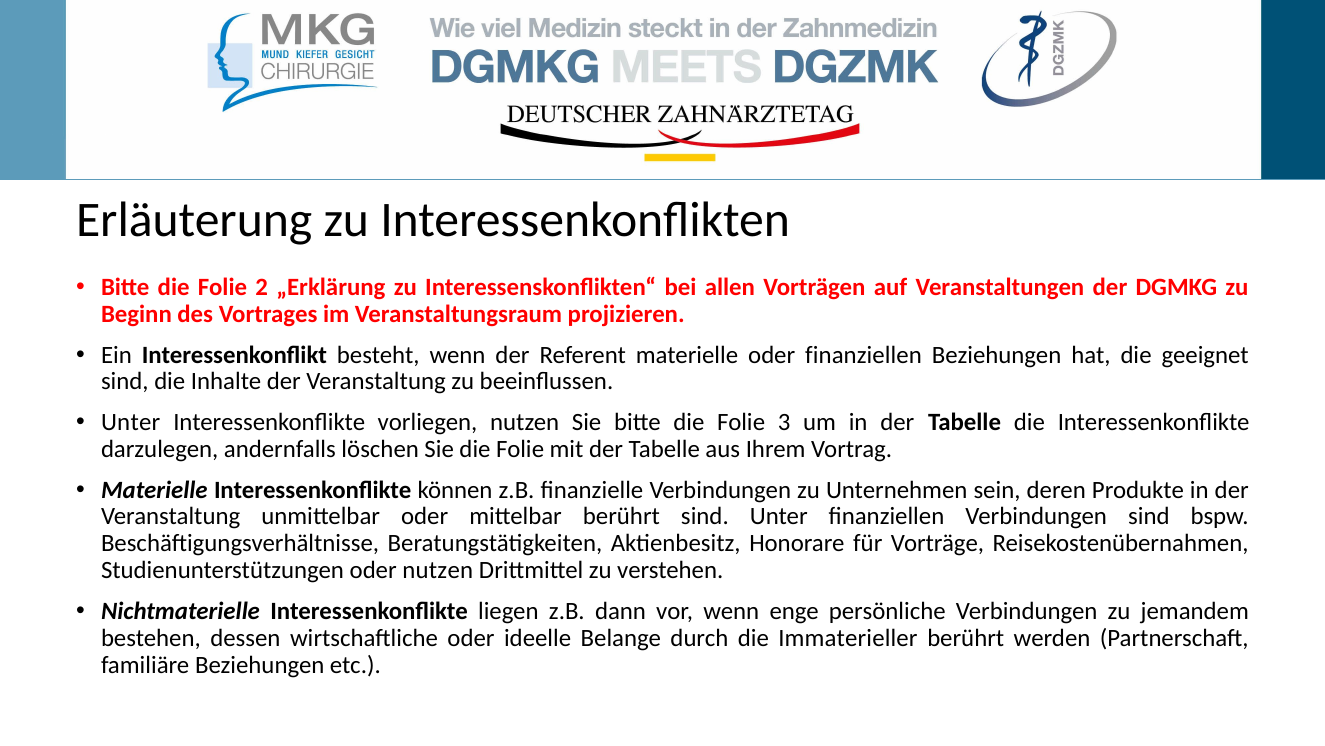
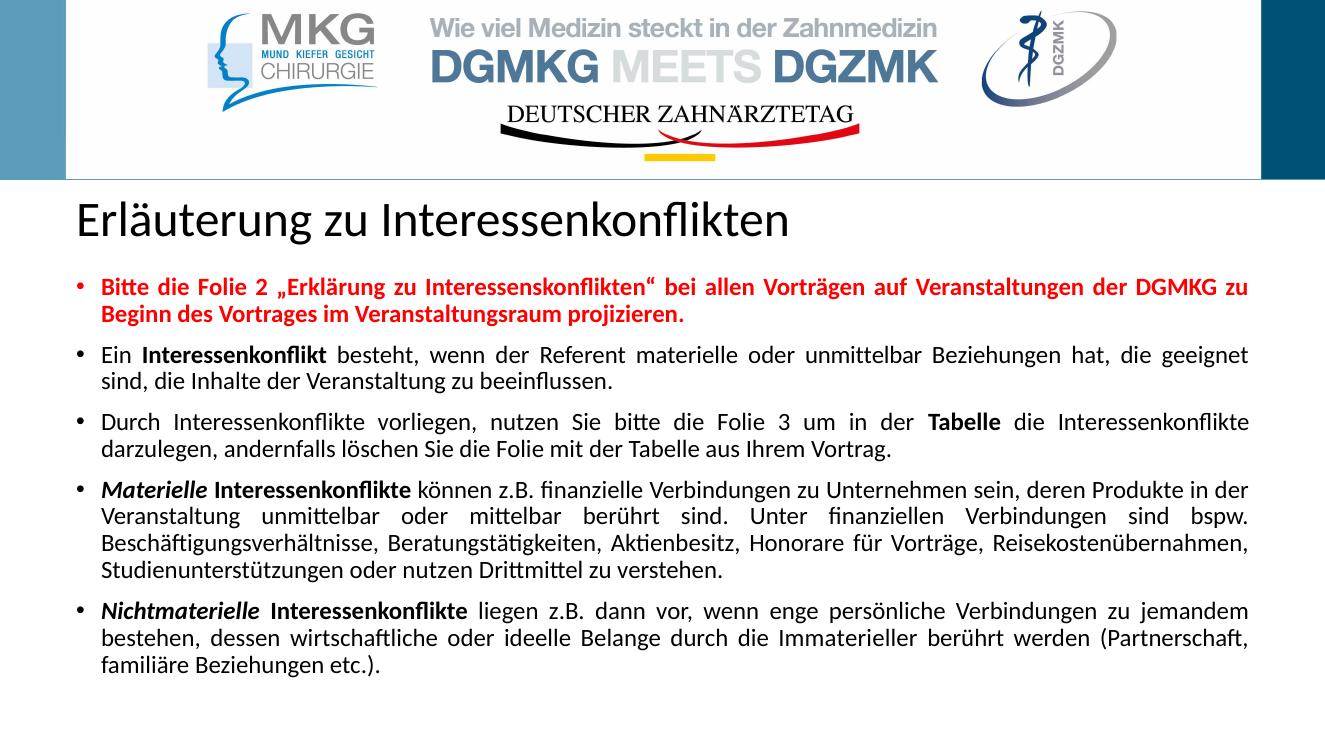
oder finanziellen: finanziellen -> unmittelbar (864, 354)
Unter: Unter -> Durch (131, 422)
